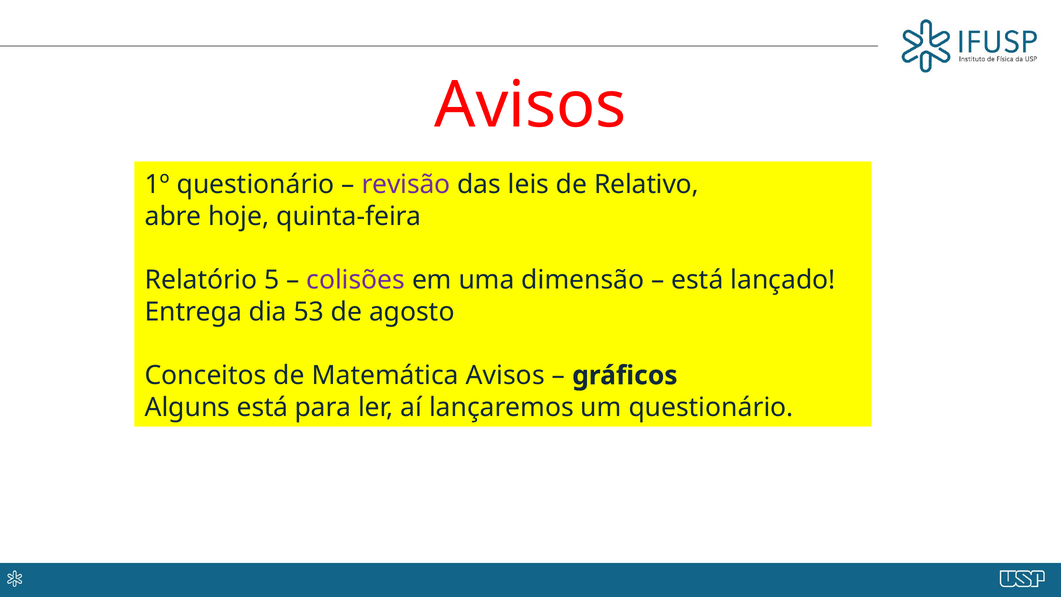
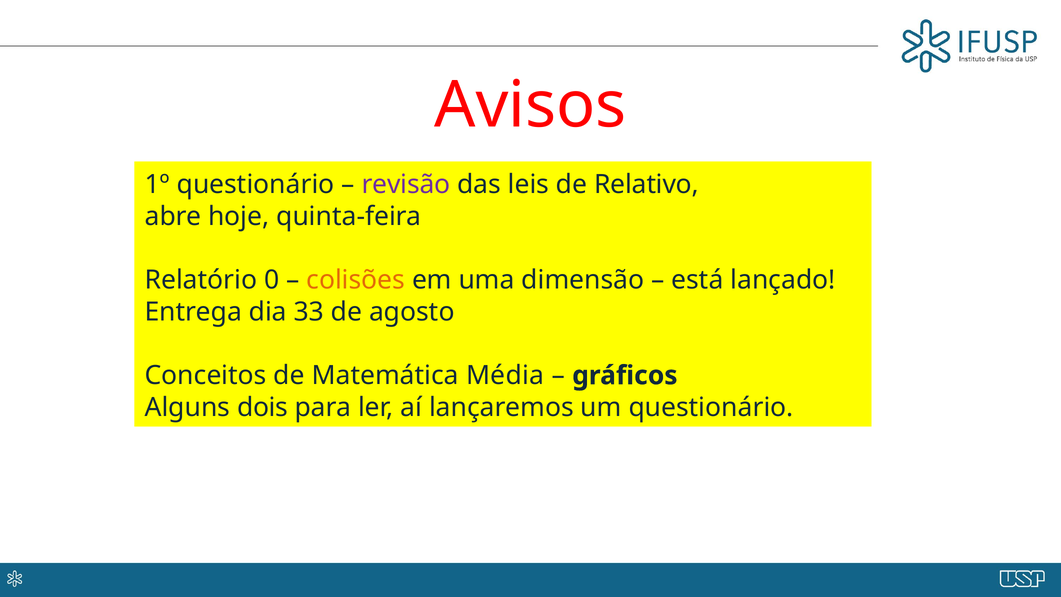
5: 5 -> 0 (272, 280)
colisões colour: purple -> orange (356, 280)
53: 53 -> 33 (309, 312)
Matemática Avisos: Avisos -> Média (505, 375)
Alguns está: está -> dois (263, 407)
